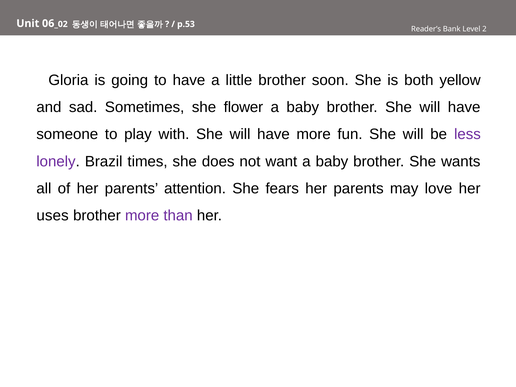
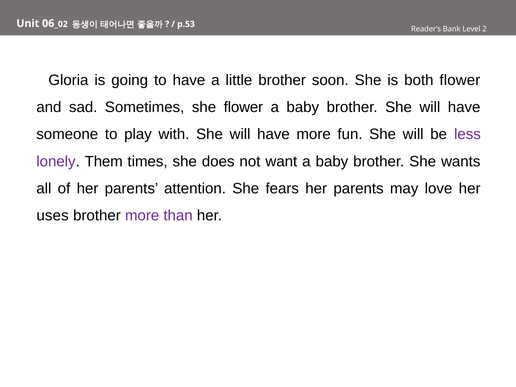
both yellow: yellow -> flower (460, 80)
Brazil: Brazil -> Them (104, 161)
